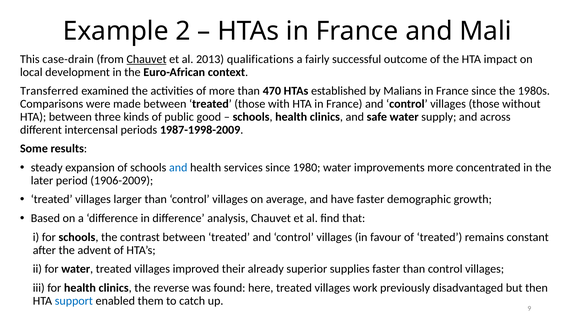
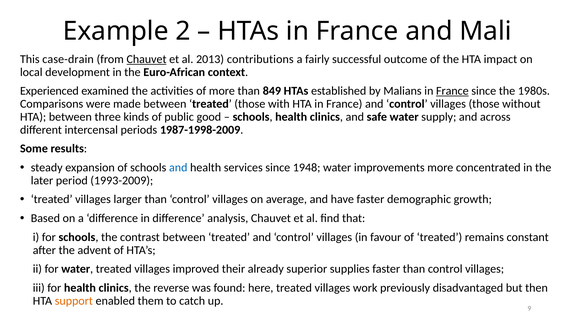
qualifications: qualifications -> contributions (260, 59)
Transferred: Transferred -> Experienced (49, 91)
470: 470 -> 849 (272, 91)
France underline: none -> present (452, 91)
1980: 1980 -> 1948 (307, 168)
1906-2009: 1906-2009 -> 1993-2009 (122, 181)
support colour: blue -> orange (74, 301)
